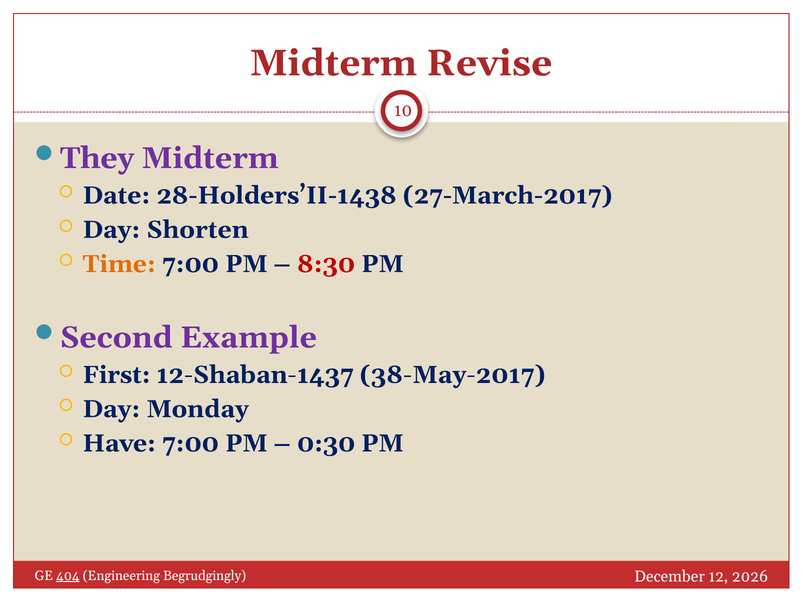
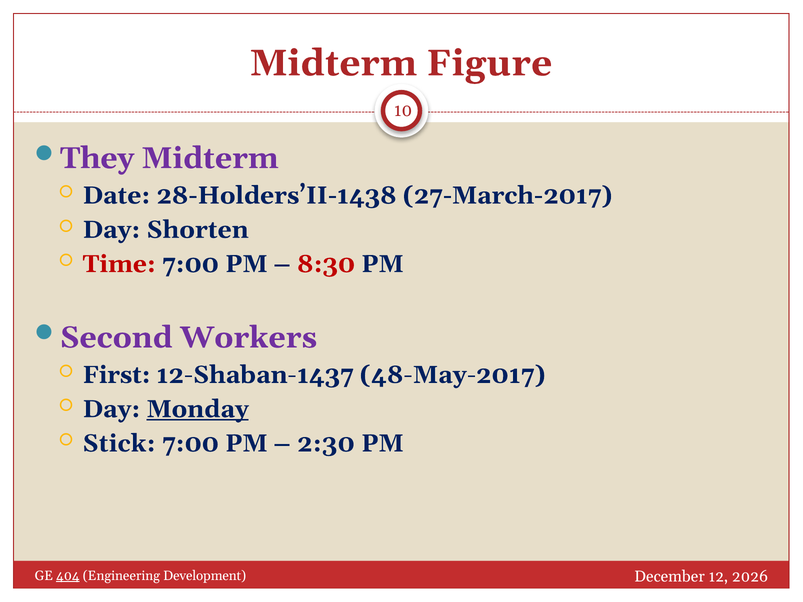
Revise: Revise -> Figure (489, 63)
Time colour: orange -> red (119, 264)
Example: Example -> Workers (249, 338)
38-May-2017: 38-May-2017 -> 48-May-2017 (453, 375)
Monday underline: none -> present (198, 409)
Have: Have -> Stick (119, 444)
0:30: 0:30 -> 2:30 (326, 444)
Begrudgingly: Begrudgingly -> Development (205, 576)
